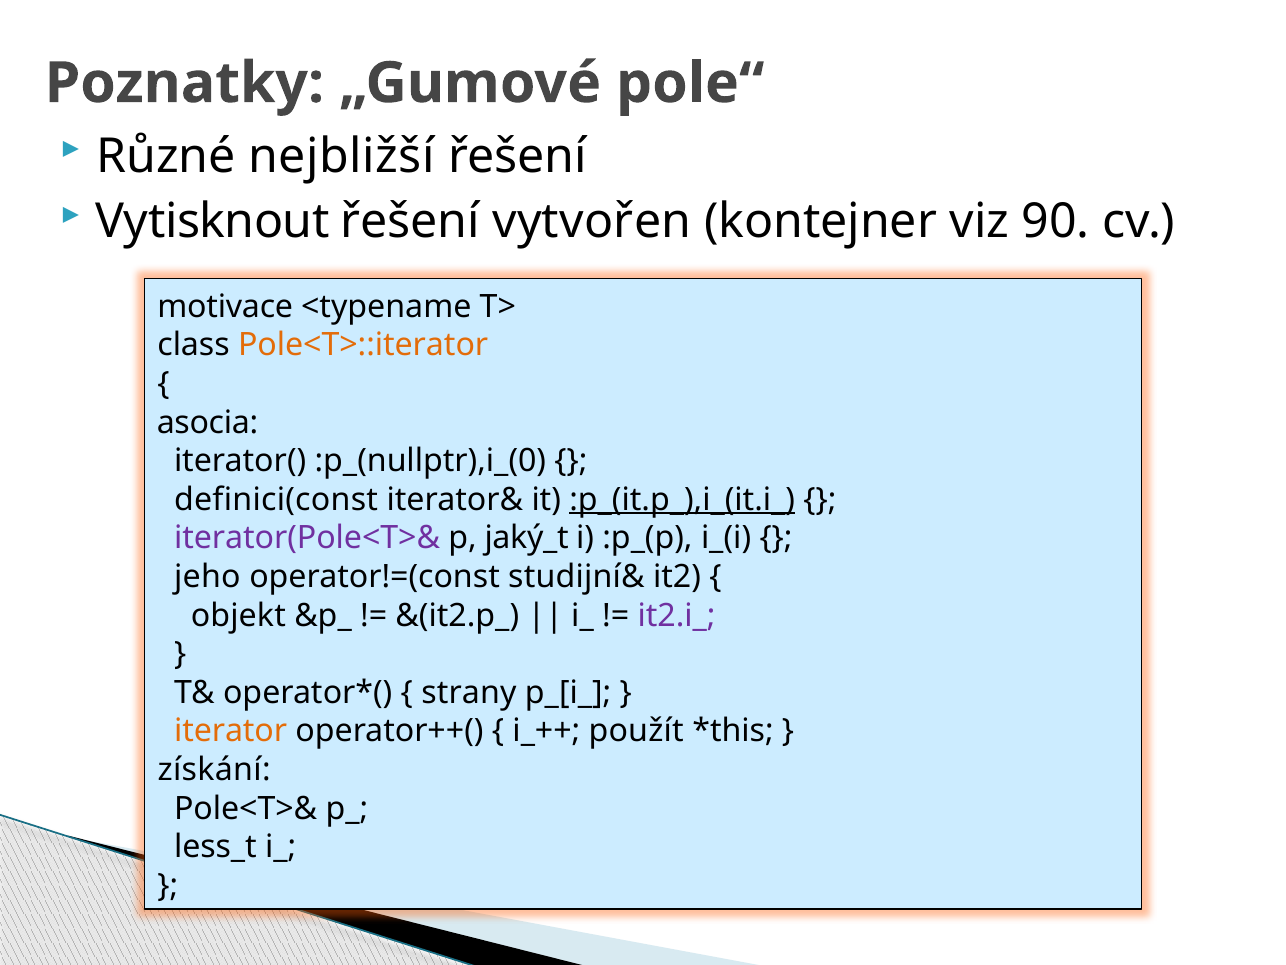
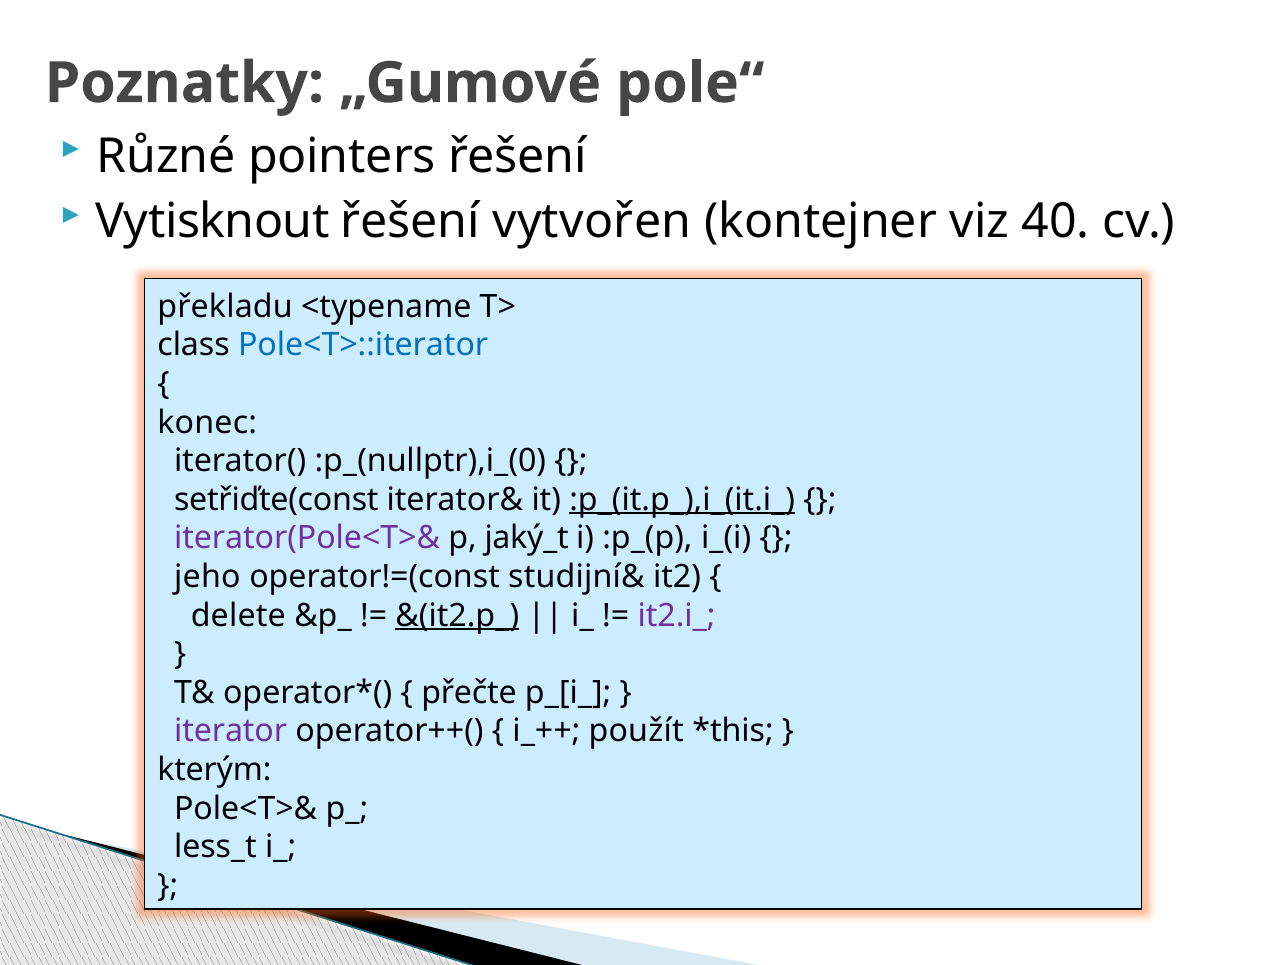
nejbližší: nejbližší -> pointers (342, 157)
90: 90 -> 40 (1056, 222)
motivace: motivace -> překladu (225, 306)
Pole<T>::iterator colour: orange -> blue (363, 345)
asocia: asocia -> konec (207, 422)
definici(const: definici(const -> setřiďte(const (276, 499)
objekt: objekt -> delete (238, 615)
&(it2.p_ underline: none -> present (457, 615)
strany: strany -> přečte (469, 692)
iterator colour: orange -> purple (231, 731)
získání: získání -> kterým (214, 769)
